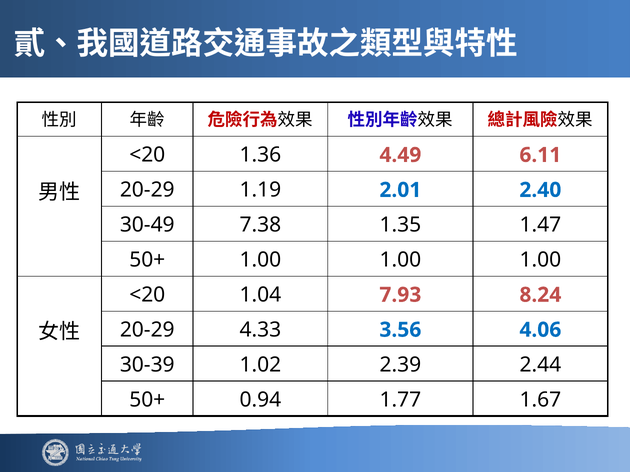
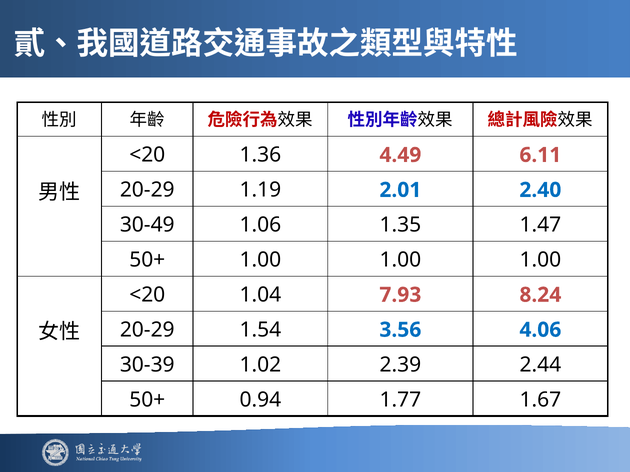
7.38: 7.38 -> 1.06 (260, 225)
4.33: 4.33 -> 1.54 (260, 330)
